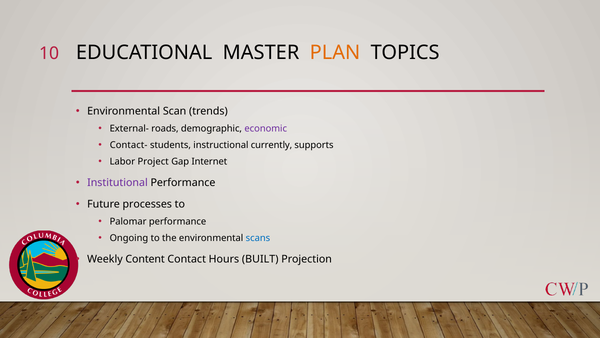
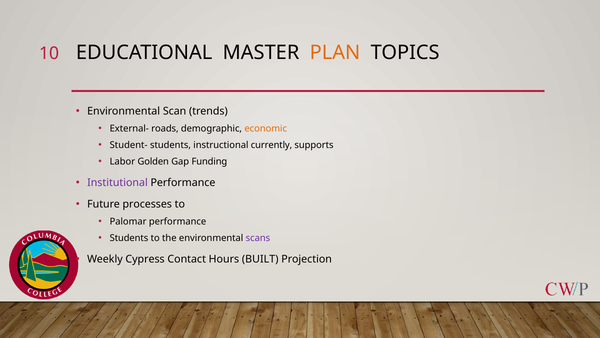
economic colour: purple -> orange (266, 128)
Contact-: Contact- -> Student- (129, 145)
Project: Project -> Golden (153, 162)
Internet: Internet -> Funding (209, 162)
Ongoing: Ongoing -> Students (129, 238)
scans colour: blue -> purple (258, 238)
Content: Content -> Cypress (145, 259)
